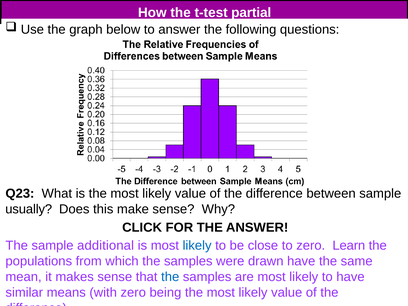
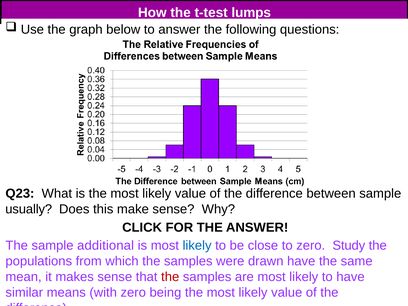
partial: partial -> lumps (251, 13)
Learn: Learn -> Study (349, 246)
the colour: blue -> red (170, 277)
